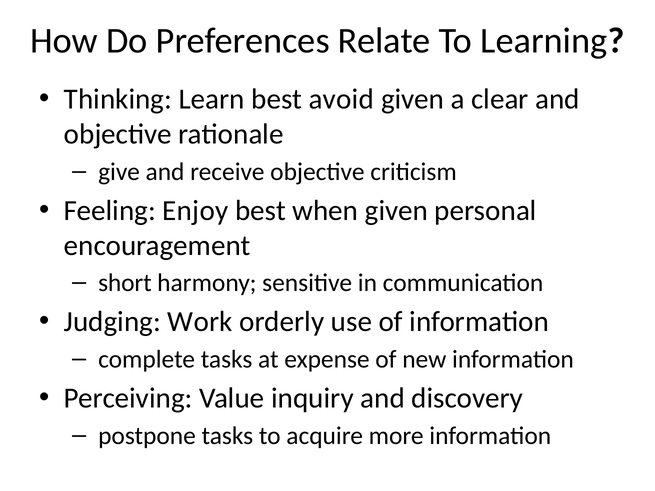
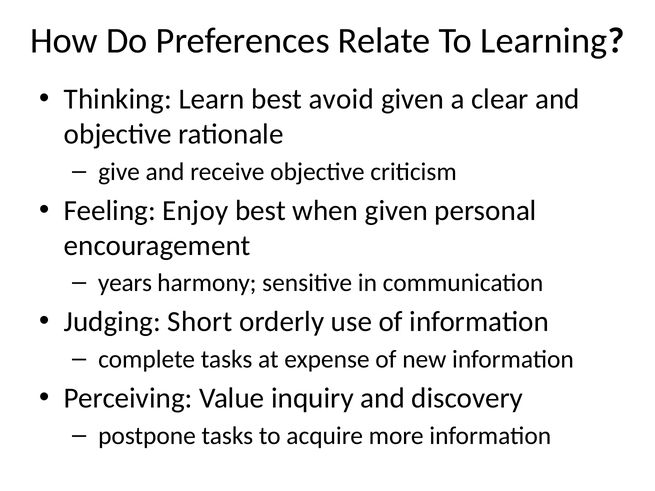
short: short -> years (125, 283)
Work: Work -> Short (200, 322)
